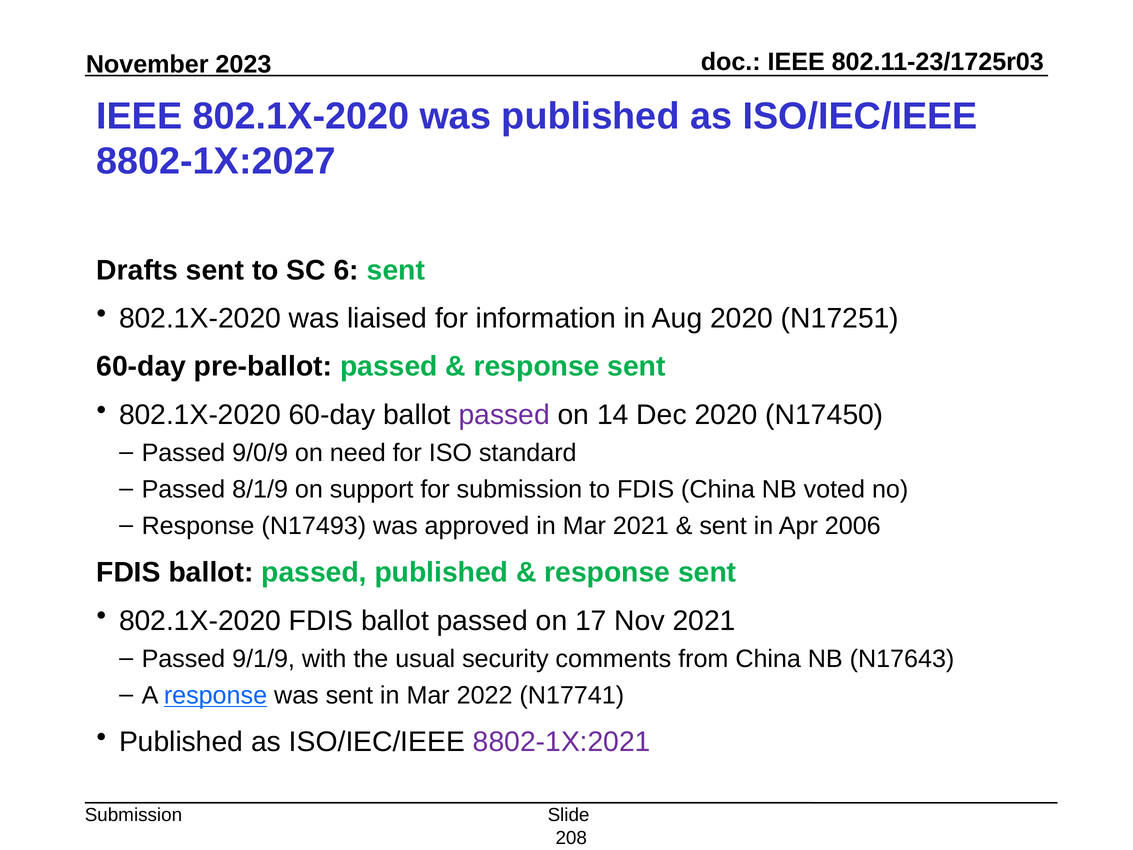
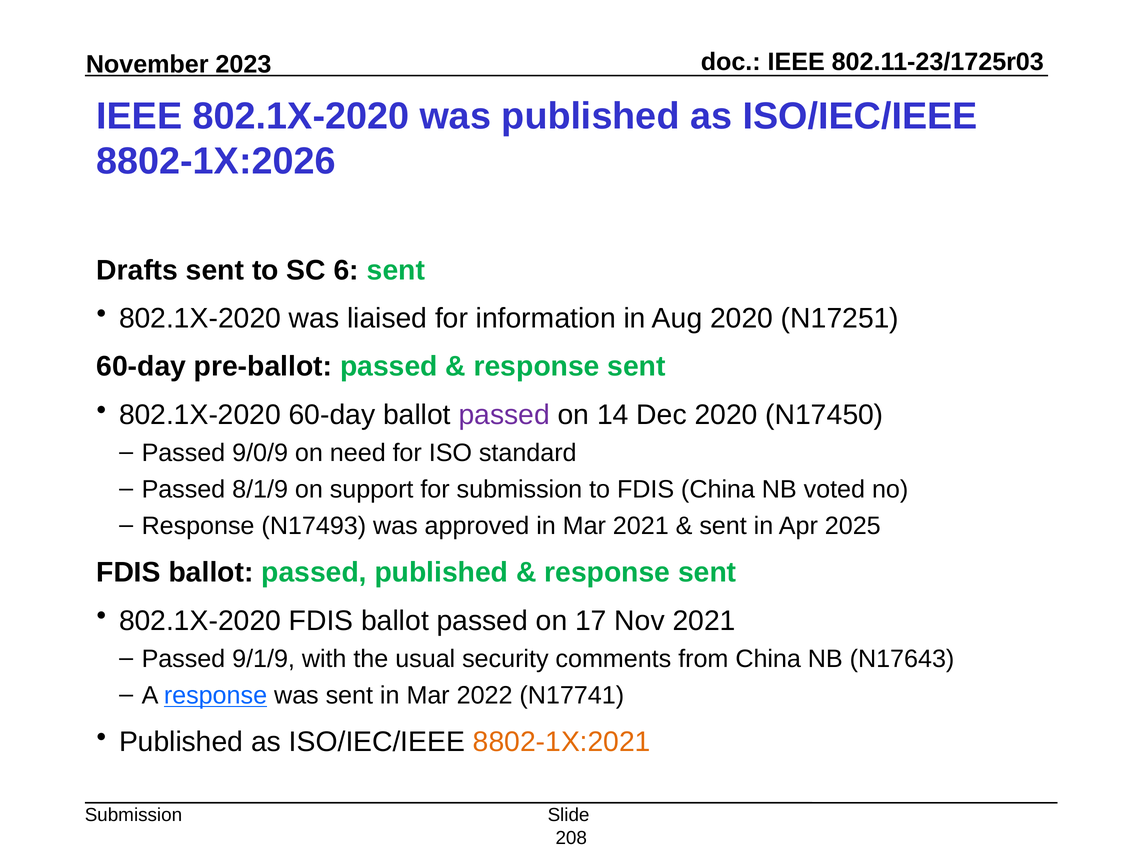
8802-1X:2027: 8802-1X:2027 -> 8802-1X:2026 (216, 161)
2006: 2006 -> 2025 (853, 526)
8802-1X:2021 colour: purple -> orange (562, 742)
